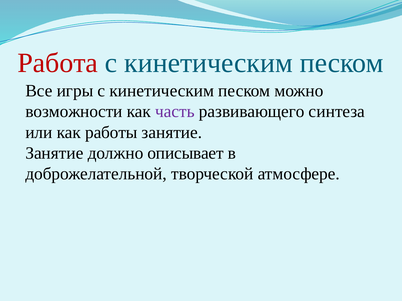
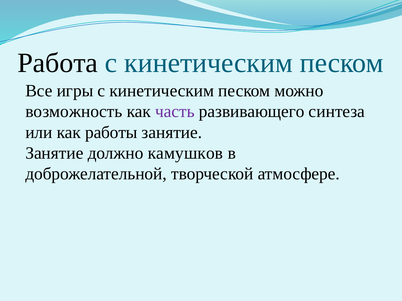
Работа colour: red -> black (58, 63)
возможности: возможности -> возможность (74, 112)
описывает: описывает -> камушков (185, 153)
